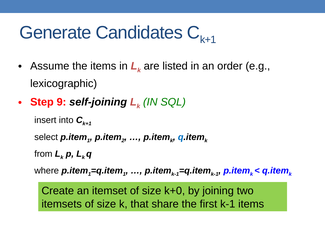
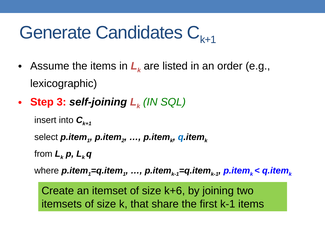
9: 9 -> 3 (61, 102)
k+0: k+0 -> k+6 (175, 191)
